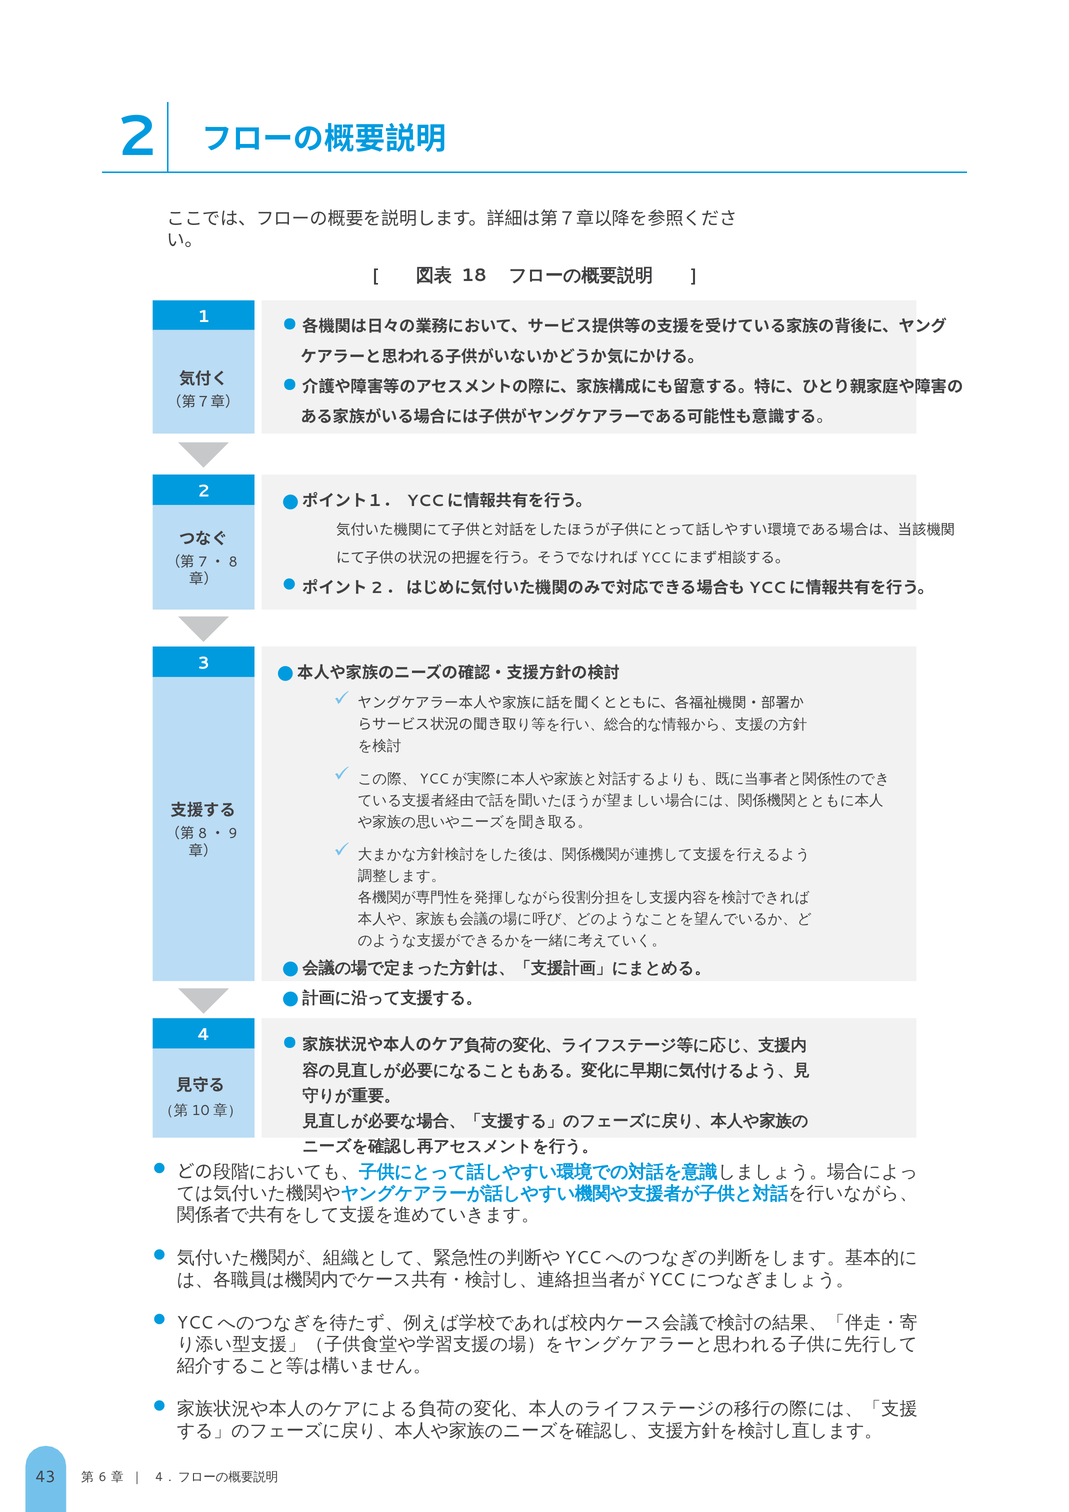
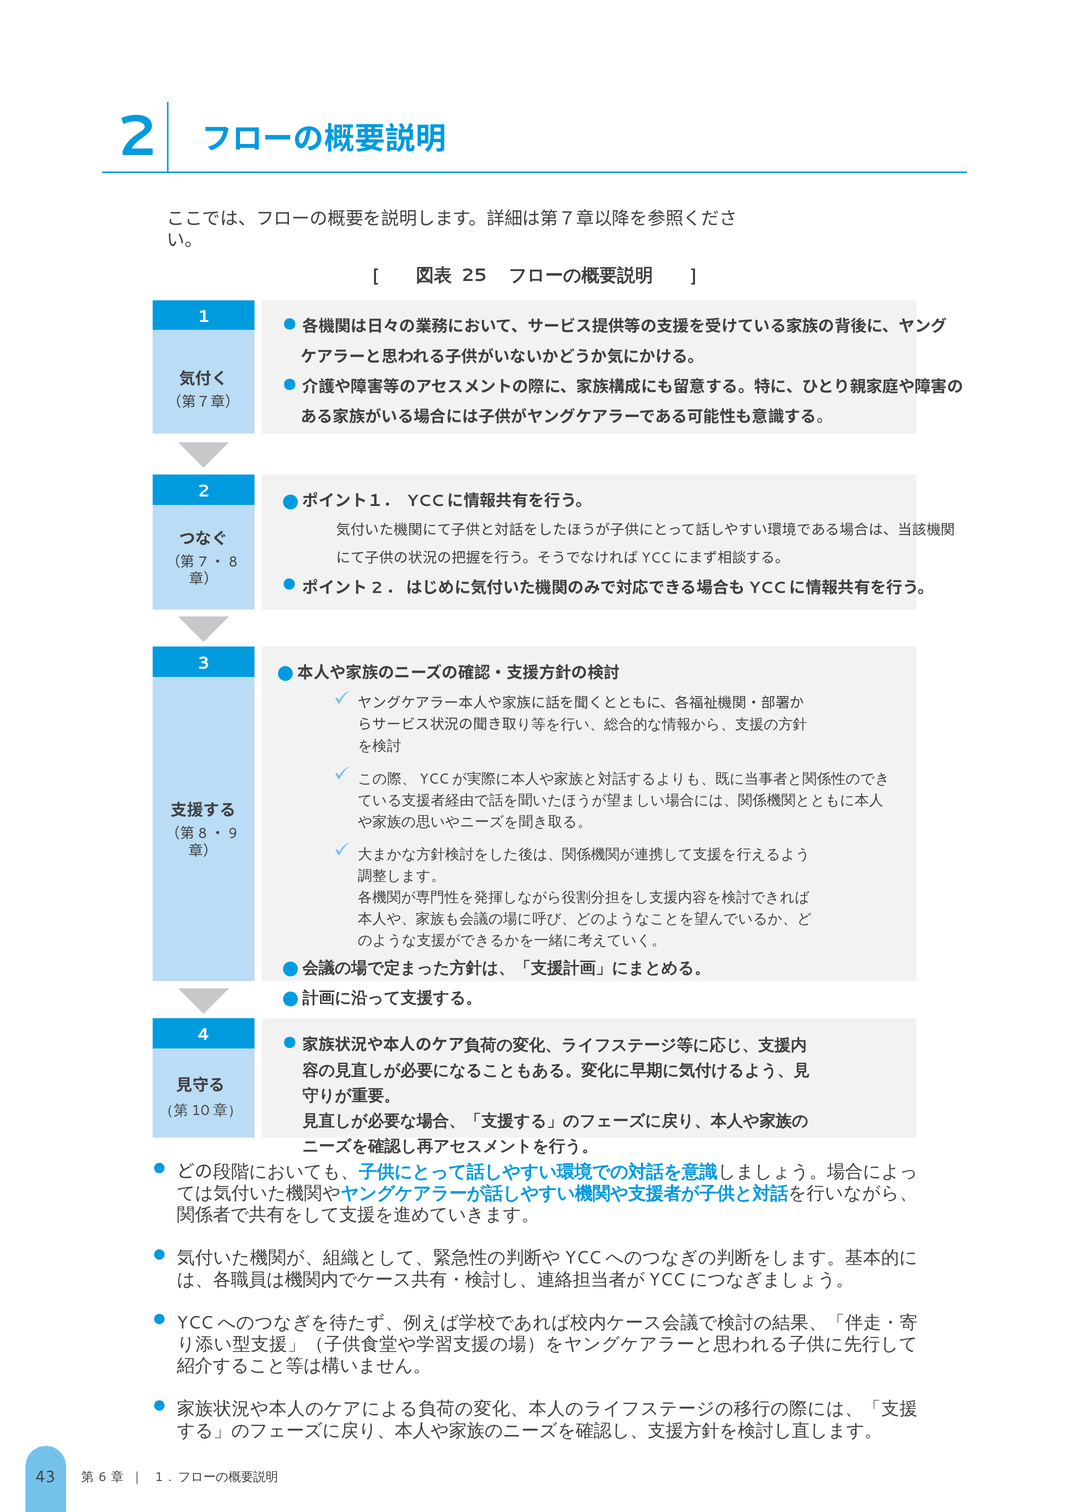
18: 18 -> 25 (474, 275)
4: 4 -> 1 (159, 1477)
